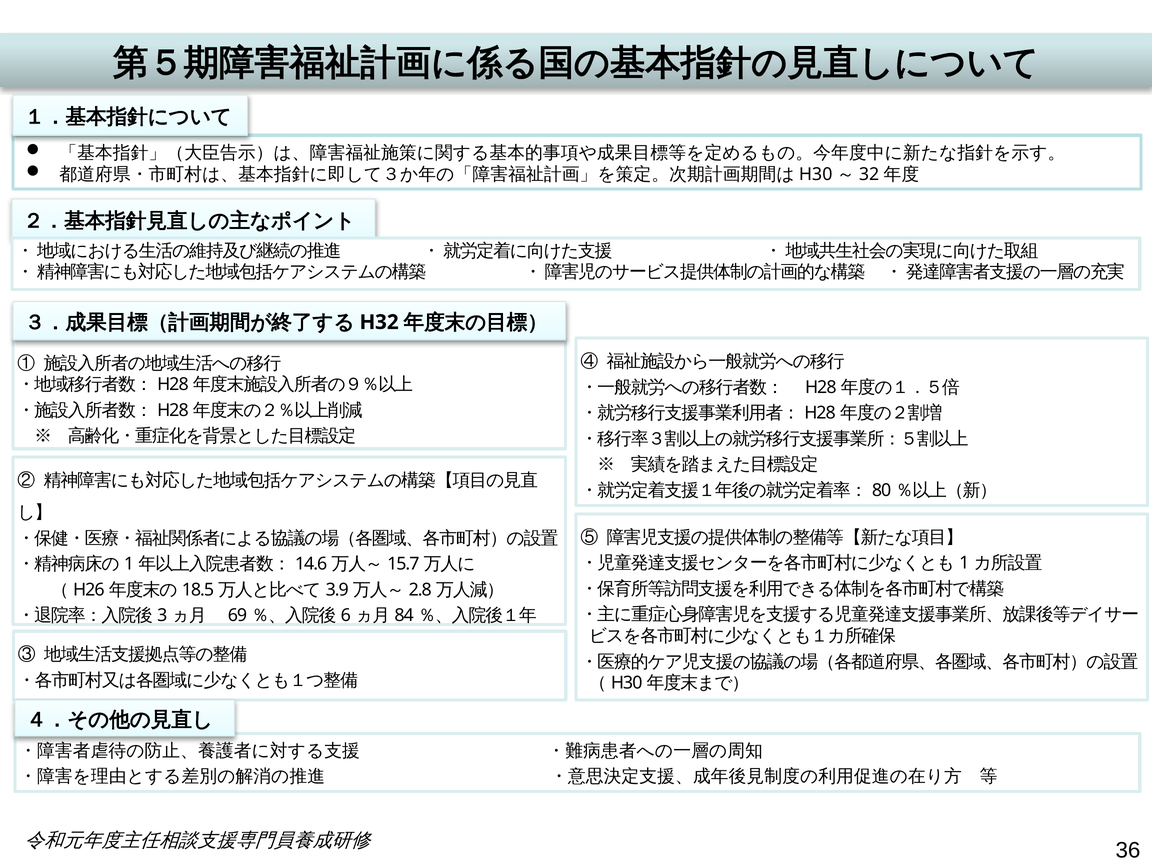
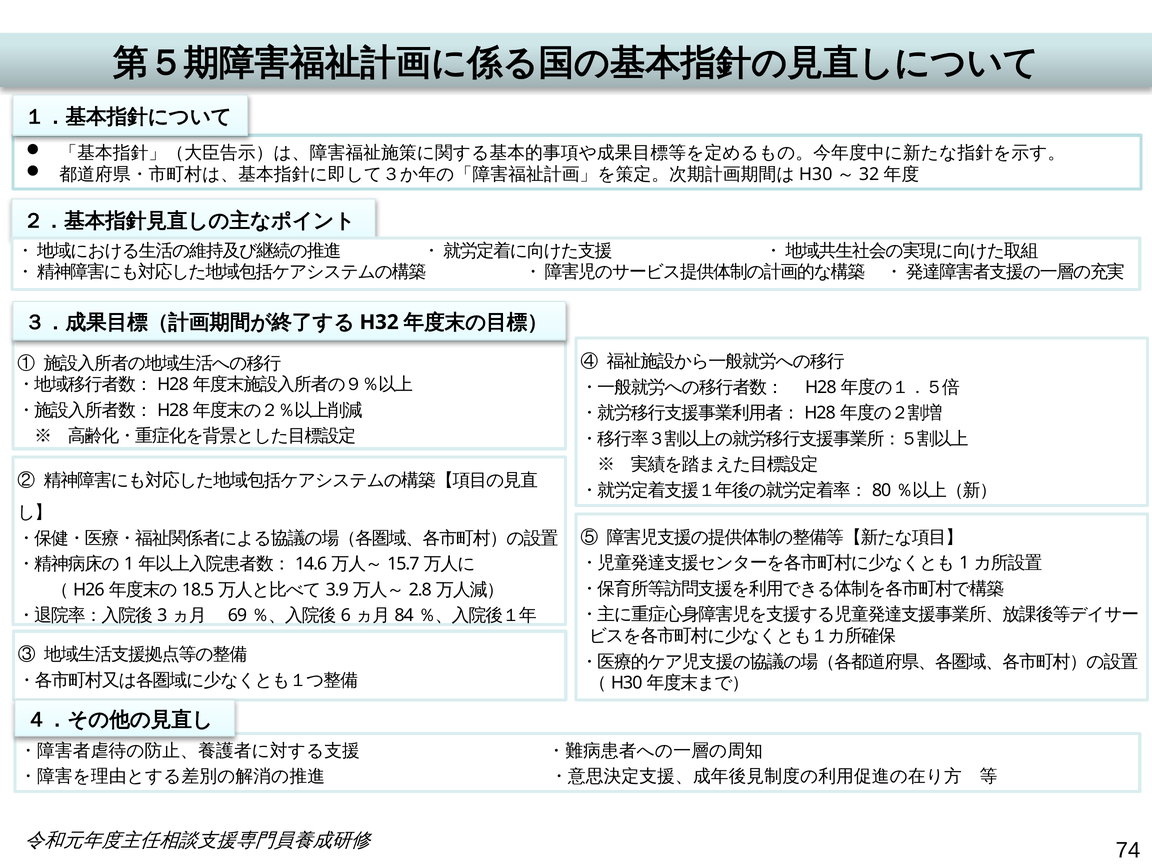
36: 36 -> 74 (1128, 850)
